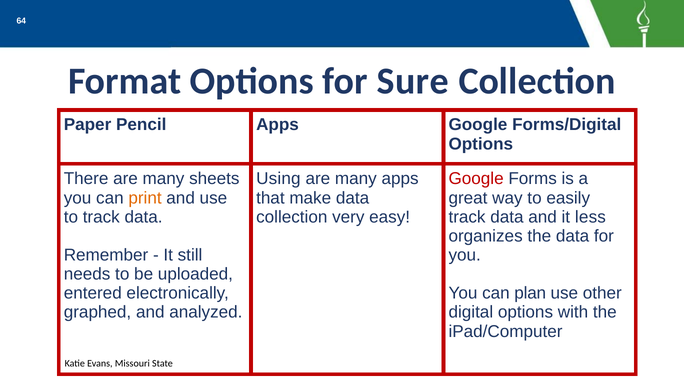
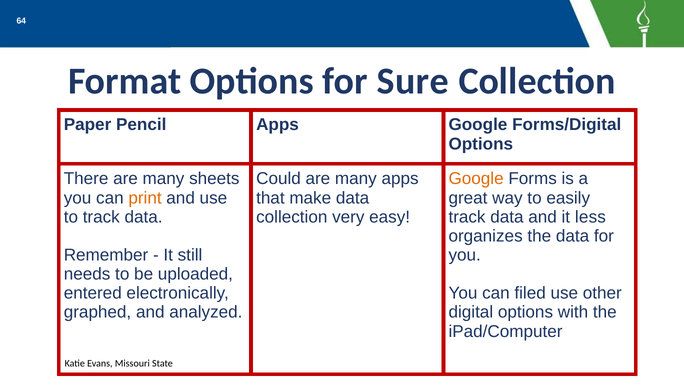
Using: Using -> Could (278, 179)
Google colour: red -> orange (476, 179)
plan: plan -> filed (530, 293)
